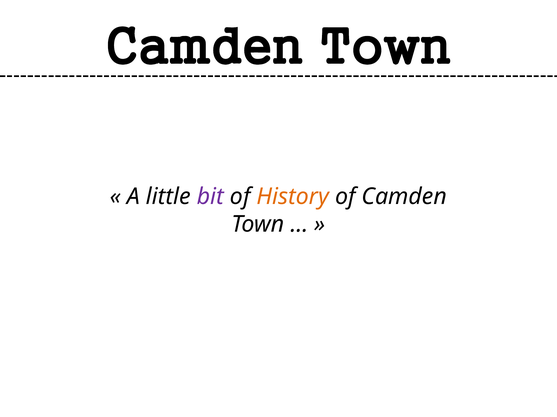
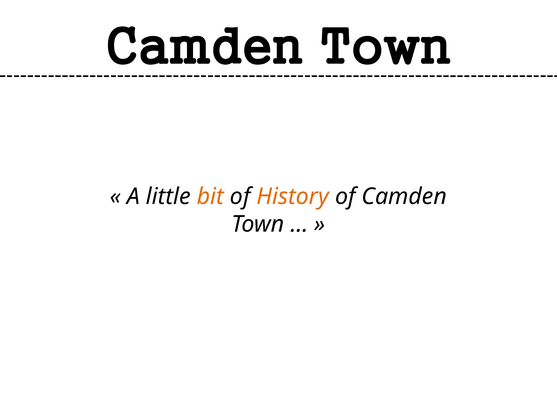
bit colour: purple -> orange (210, 197)
